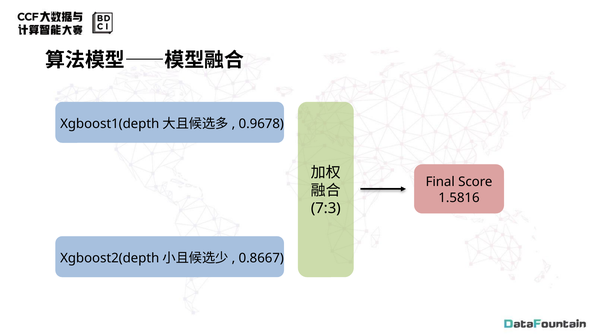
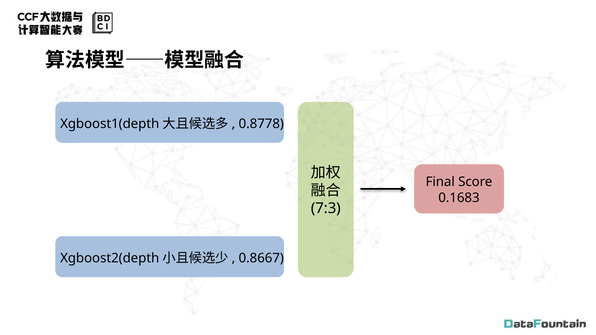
0.9678: 0.9678 -> 0.8778 (261, 124)
1.5816: 1.5816 -> 0.1683 (459, 198)
